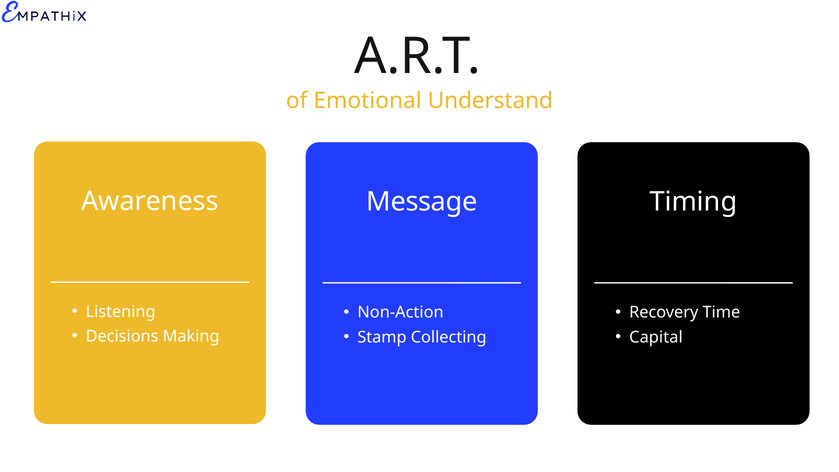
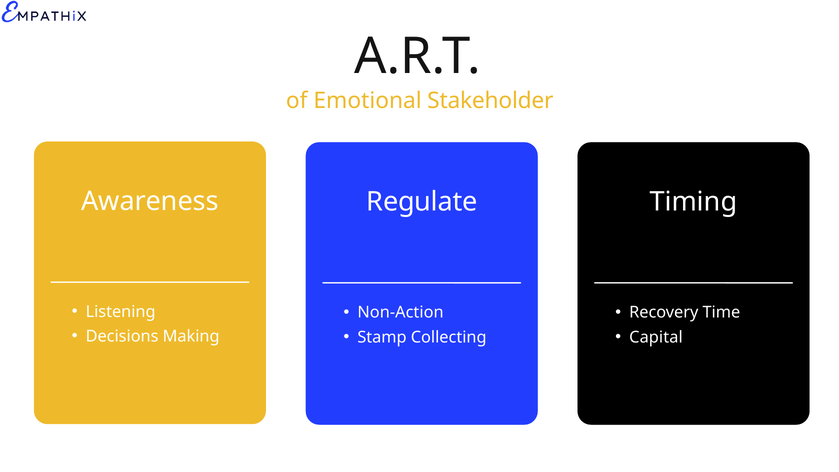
Understand: Understand -> Stakeholder (490, 100)
Message: Message -> Regulate (422, 202)
